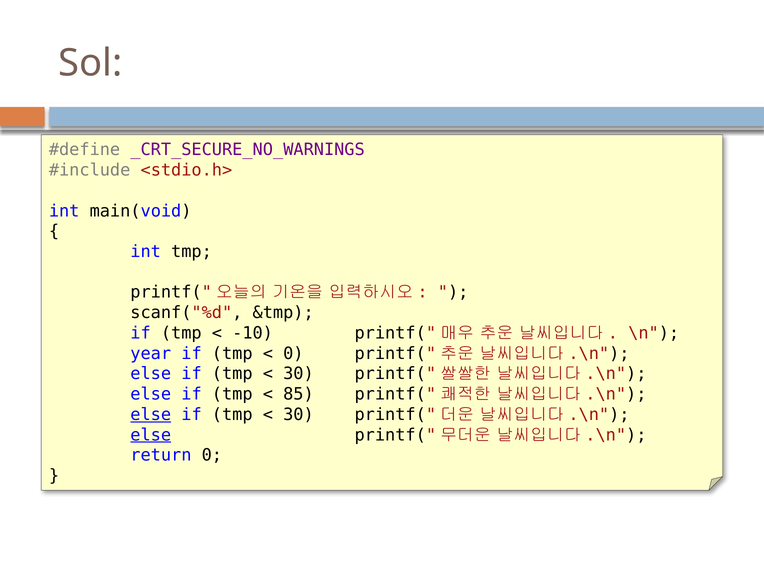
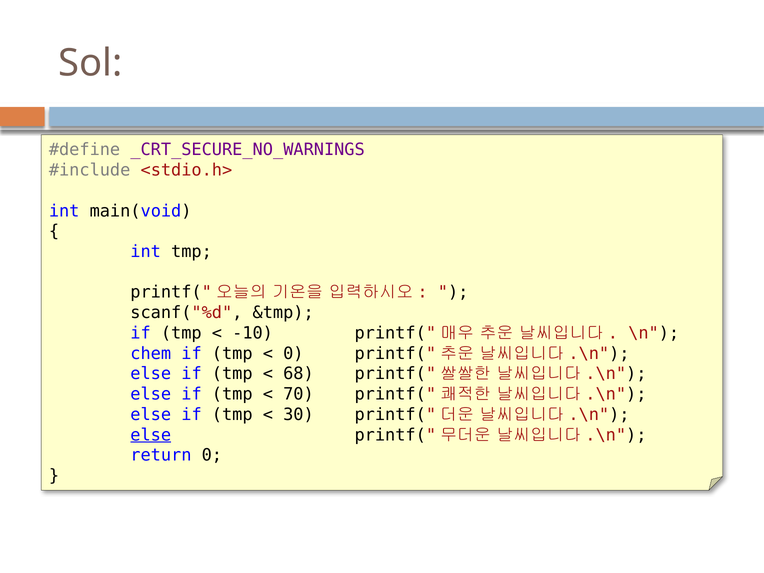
year: year -> chem (151, 353)
30: 30 -> 68 (298, 374)
85: 85 -> 70 (298, 394)
else underline: present -> none (151, 415)
